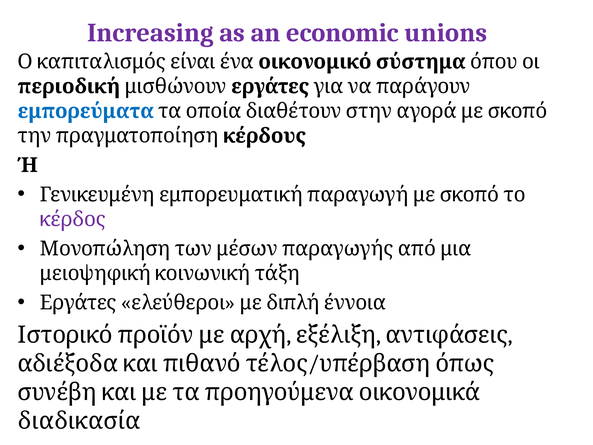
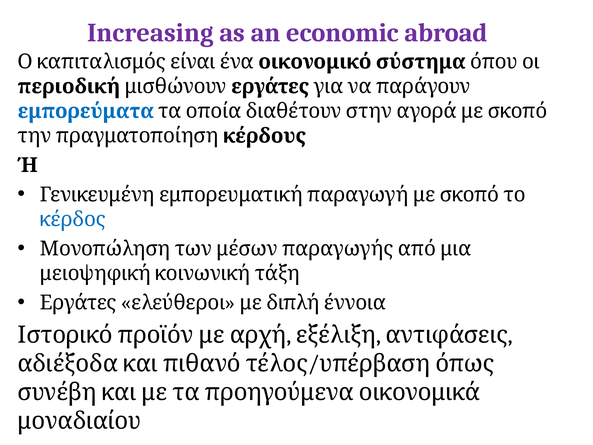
unions: unions -> abroad (446, 33)
κέρδος colour: purple -> blue (73, 219)
διαδικασία: διαδικασία -> μοναδιαίου (79, 421)
